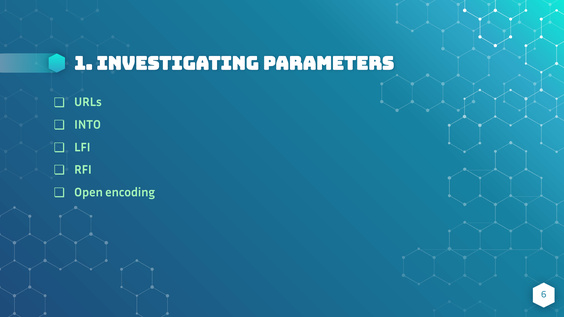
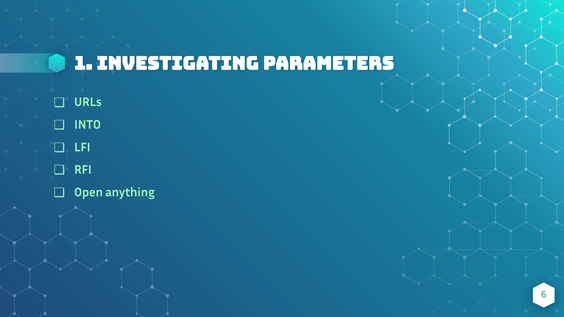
encoding: encoding -> anything (130, 192)
